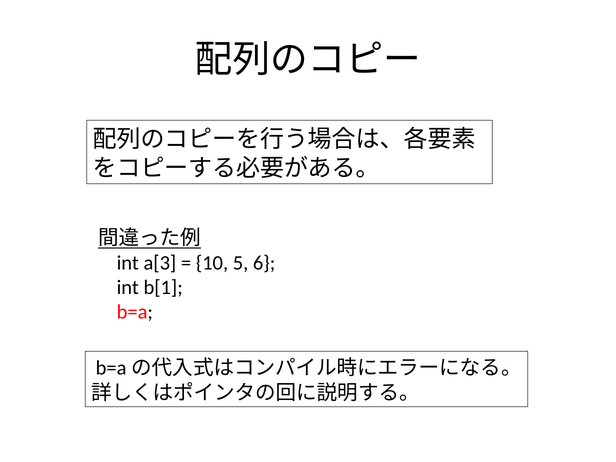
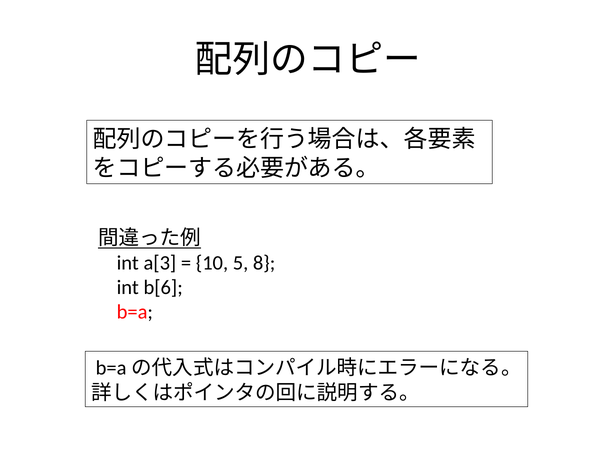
6: 6 -> 8 (264, 263)
b[1: b[1 -> b[6 (163, 287)
